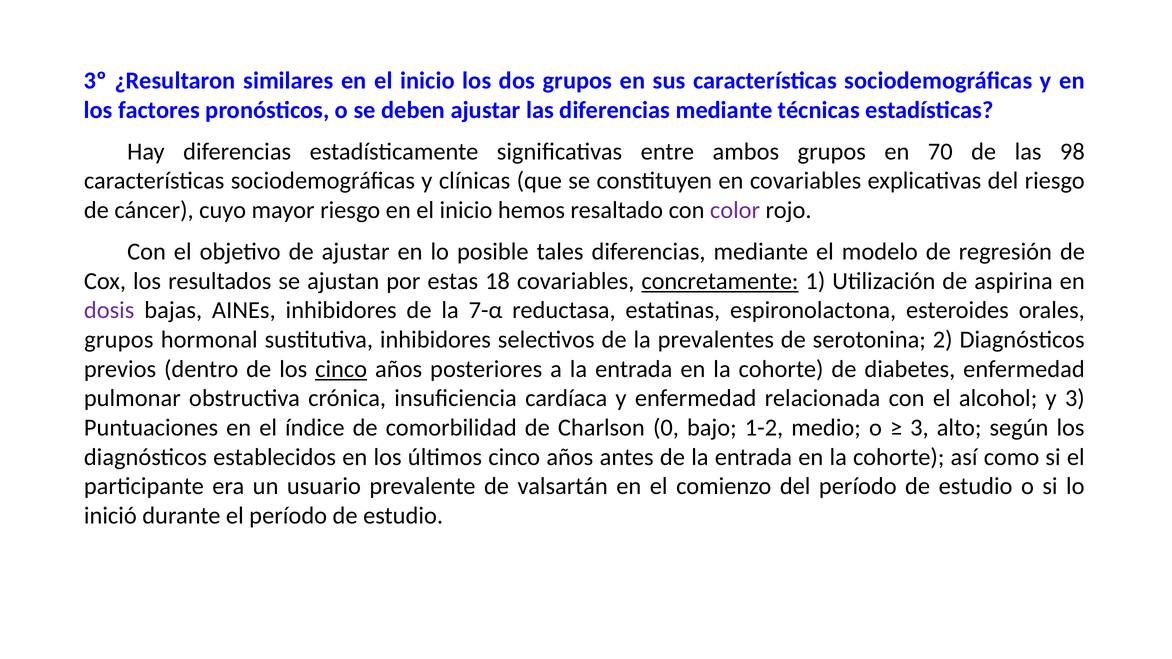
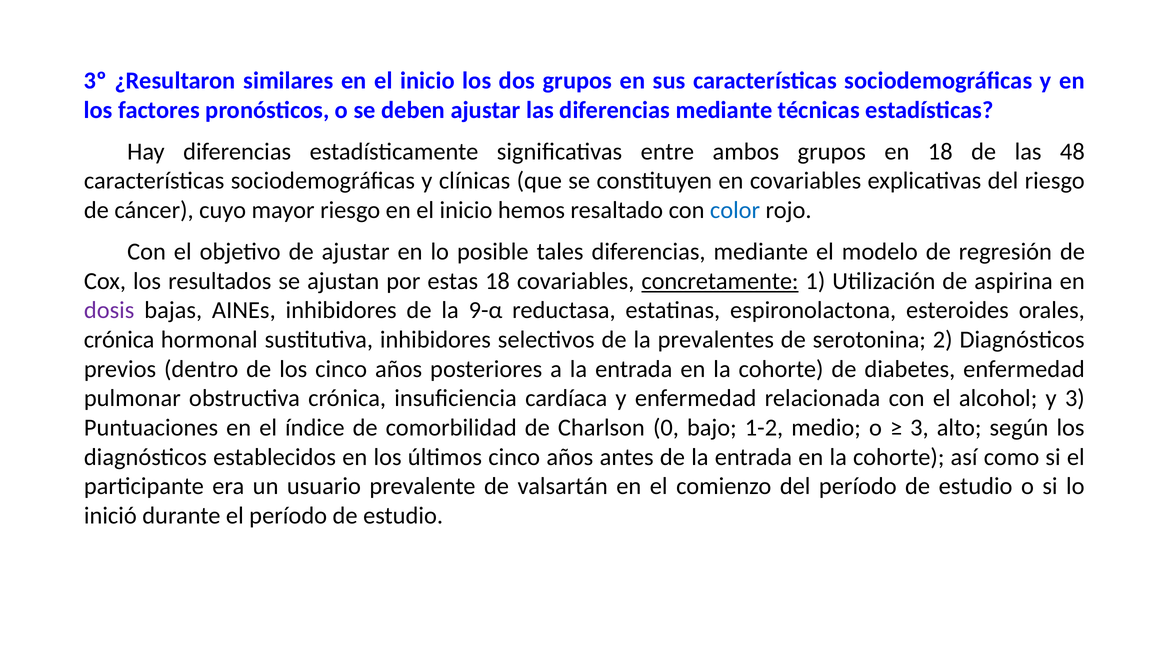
en 70: 70 -> 18 (940, 152)
98: 98 -> 48 (1072, 152)
color colour: purple -> blue (735, 210)
7-α: 7-α -> 9-α (486, 311)
grupos: grupos -> crónica (119, 340)
cinco underline: present -> none (341, 369)
